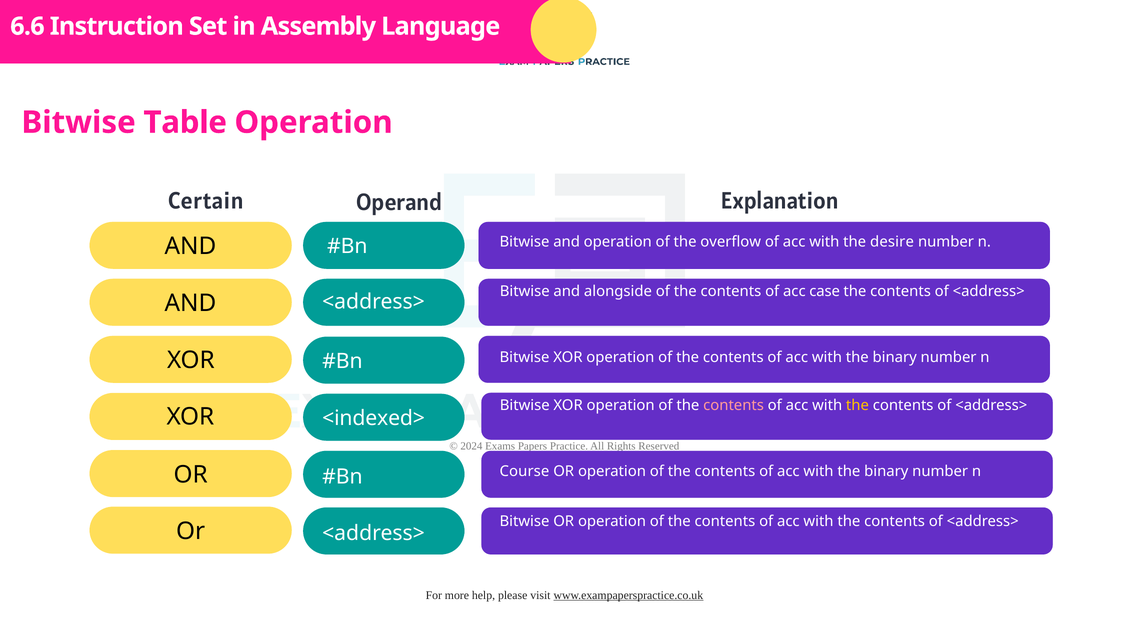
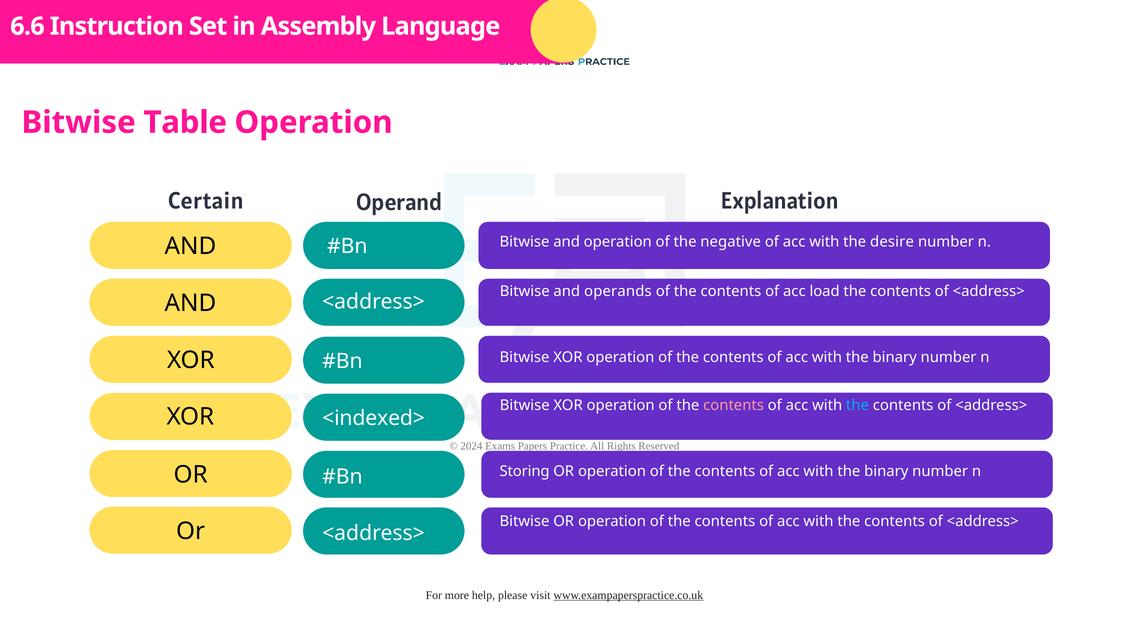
overflow: overflow -> negative (731, 242)
alongside: alongside -> operands (618, 291)
case: case -> load (825, 291)
the colour: yellow -> light blue (857, 405)
Course: Course -> Storing (525, 472)
